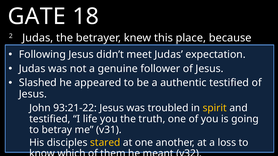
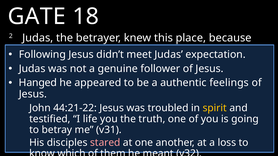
Slashed: Slashed -> Hanged (38, 83)
authentic testified: testified -> feelings (229, 83)
93:21-22: 93:21-22 -> 44:21-22 (75, 108)
stared colour: yellow -> pink (105, 143)
